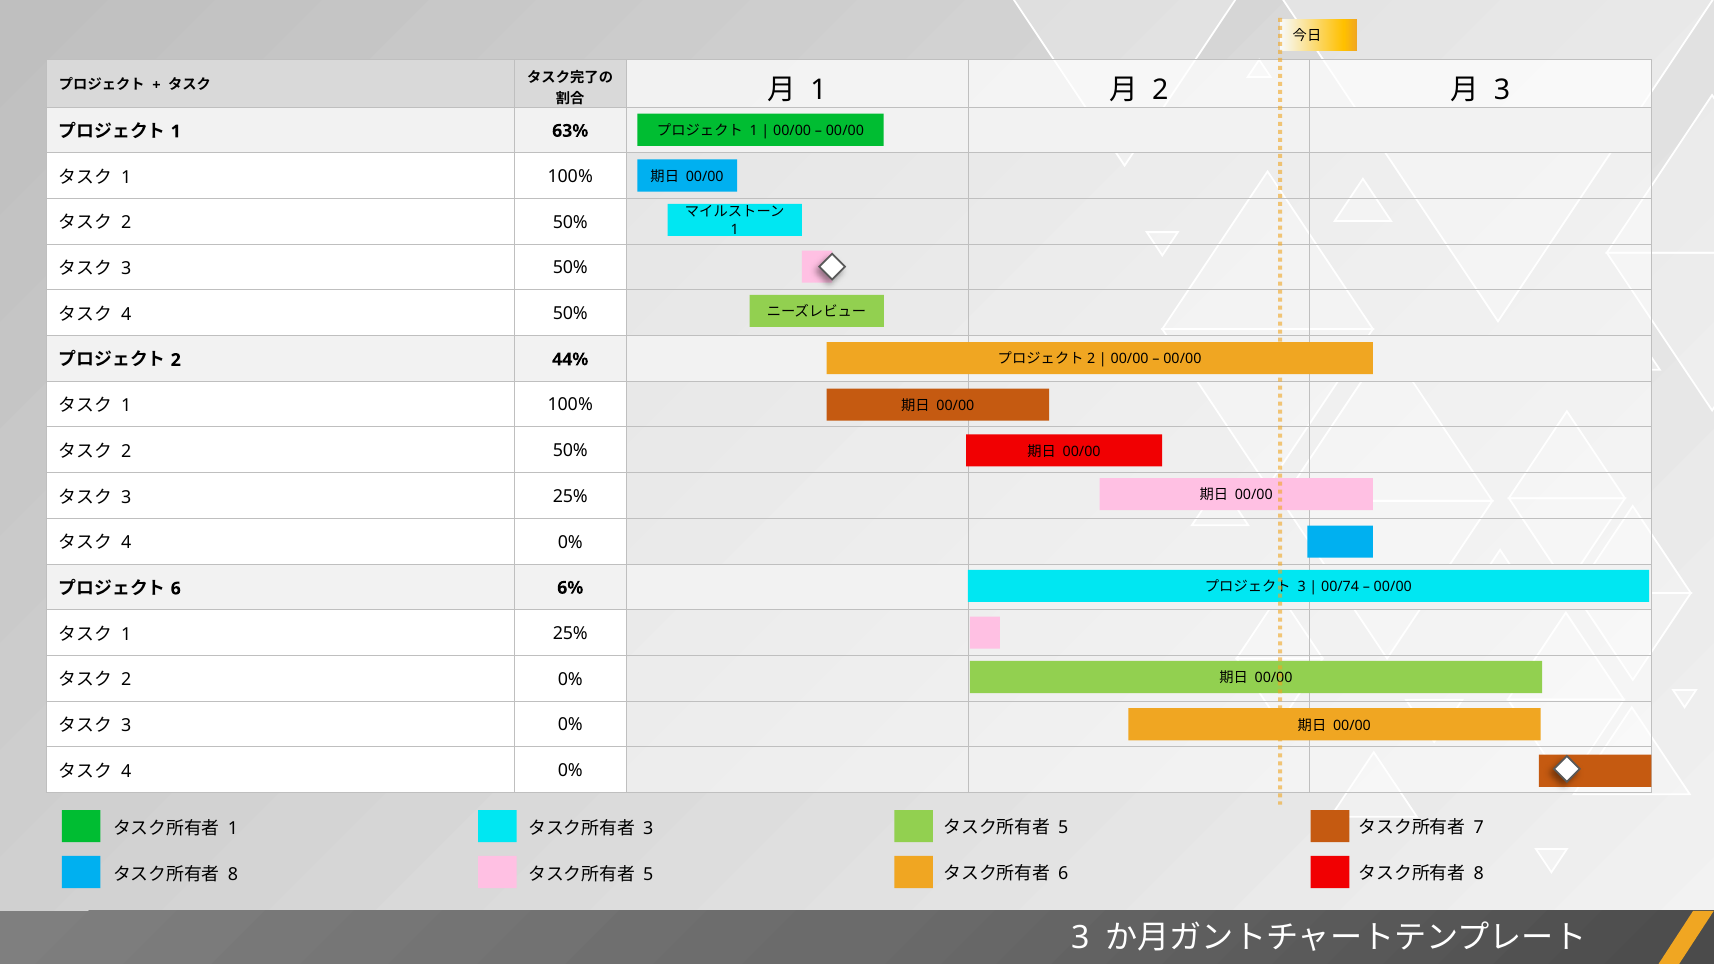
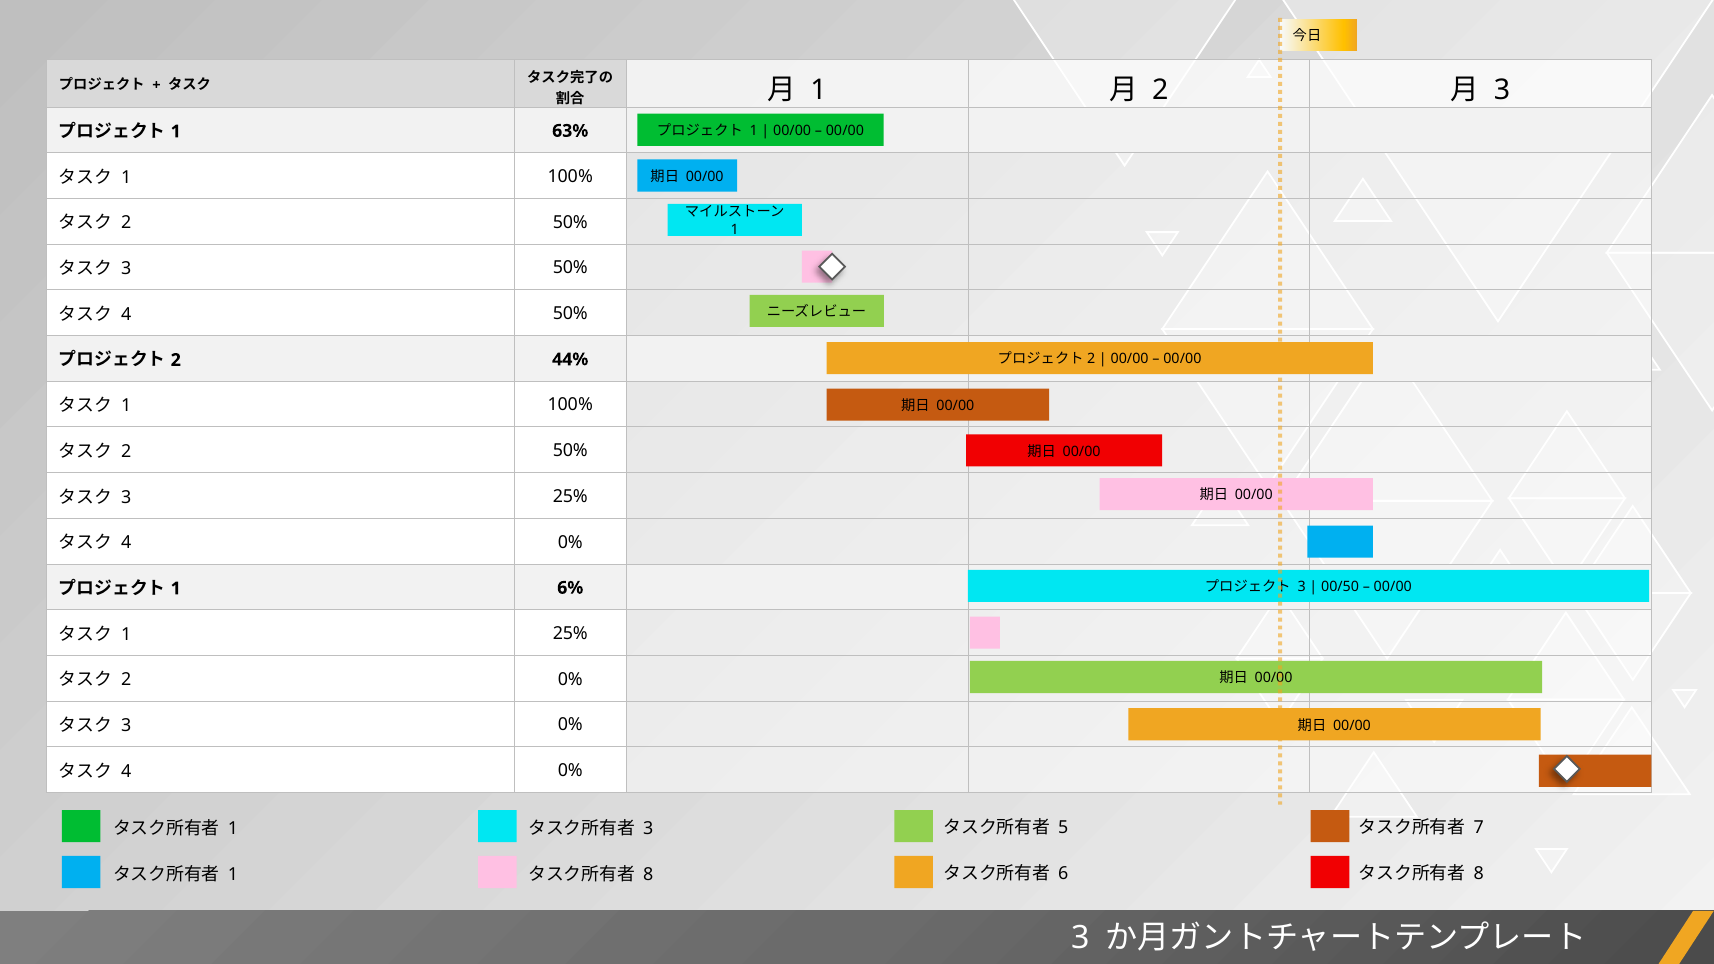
00/74: 00/74 -> 00/50 (1340, 587)
6: 6 -> 1 (176, 589)
5: 5 -> 8 (648, 874)
8: 8 -> 1 (233, 874)
